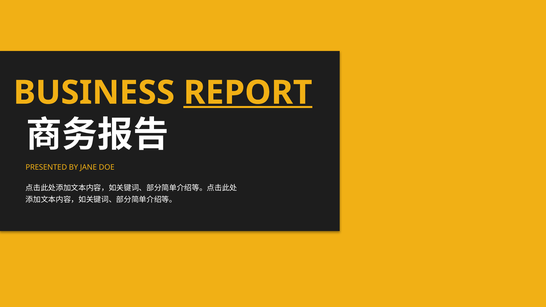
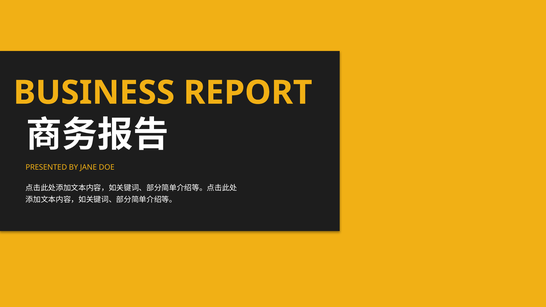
REPORT underline: present -> none (248, 93)
